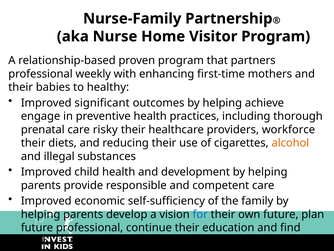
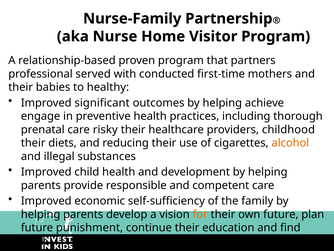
weekly: weekly -> served (93, 74)
enhancing: enhancing -> conducted (167, 74)
workforce: workforce -> childhood (288, 129)
for colour: blue -> orange (200, 214)
future professional: professional -> punishment (90, 227)
